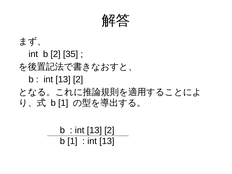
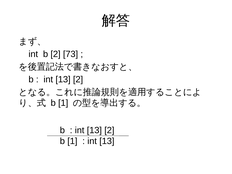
35: 35 -> 73 (71, 54)
